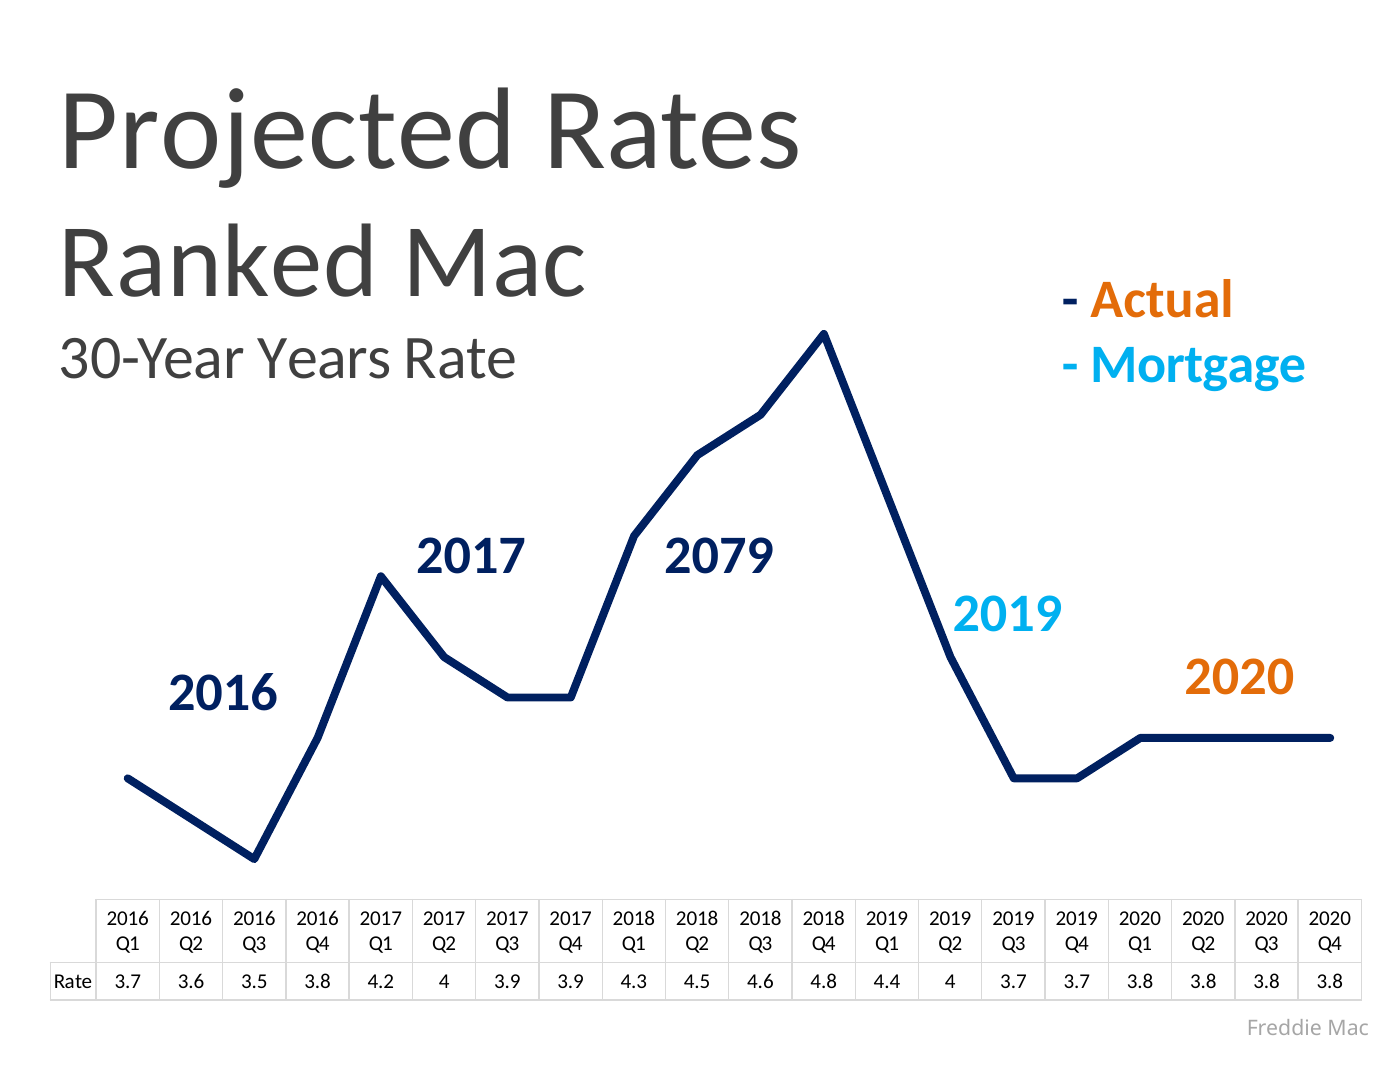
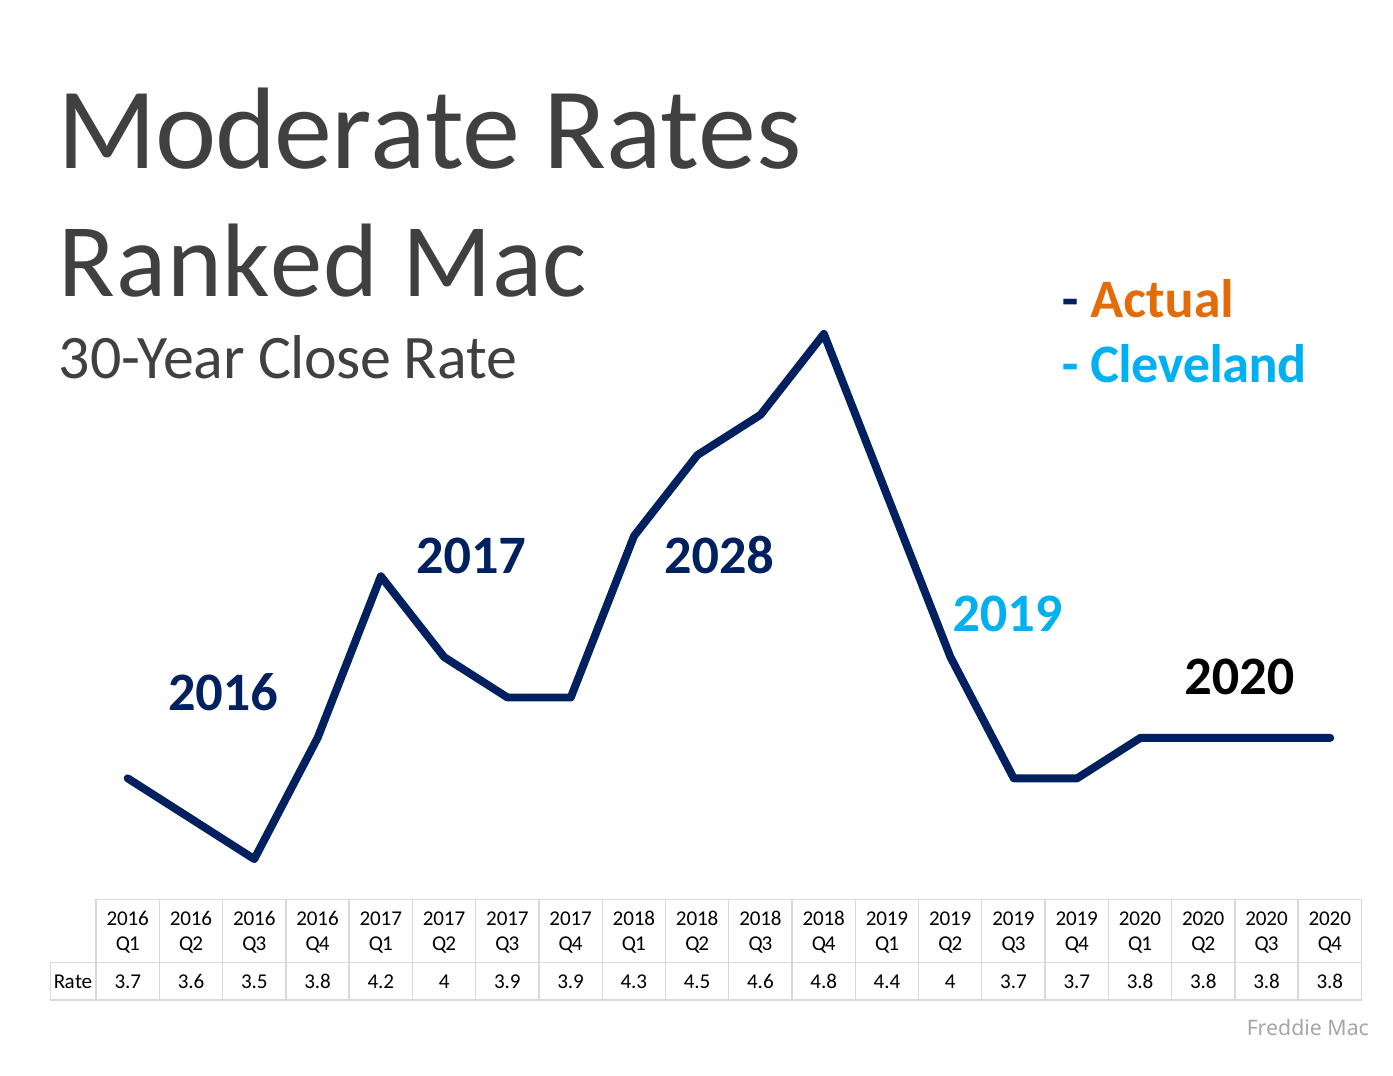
Projected: Projected -> Moderate (289, 130)
Years: Years -> Close (325, 359)
Mortgage: Mortgage -> Cleveland (1198, 365)
2079: 2079 -> 2028 (719, 556)
2020 colour: orange -> black (1239, 677)
